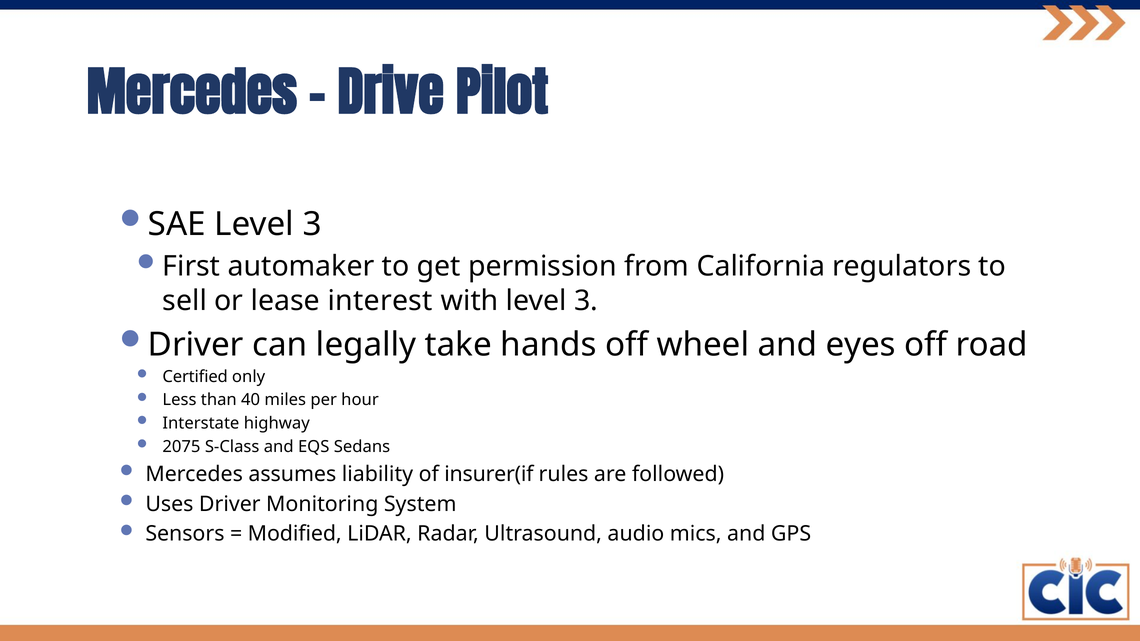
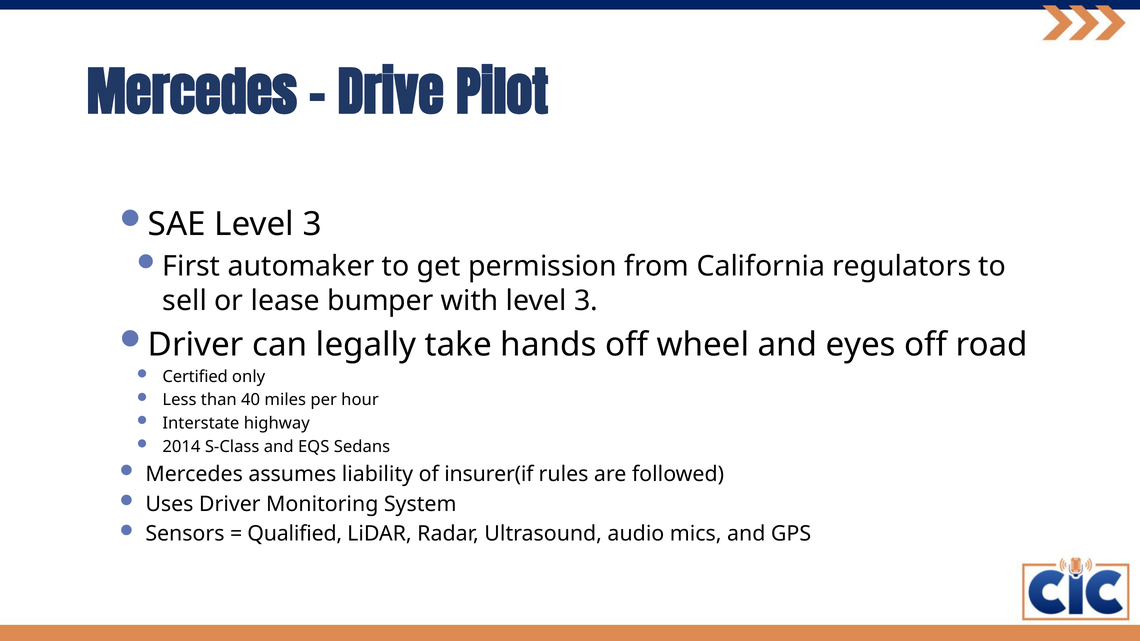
interest: interest -> bumper (380, 301)
2075: 2075 -> 2014 (181, 447)
Modified: Modified -> Qualified (295, 534)
